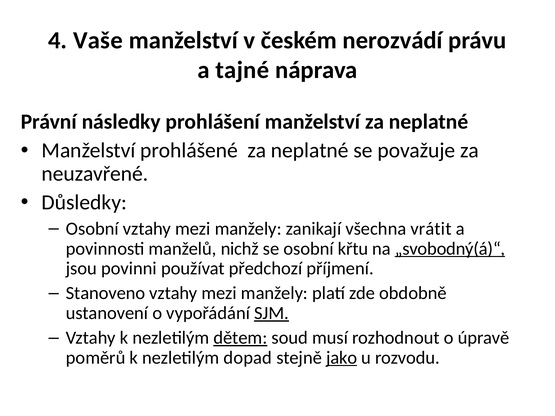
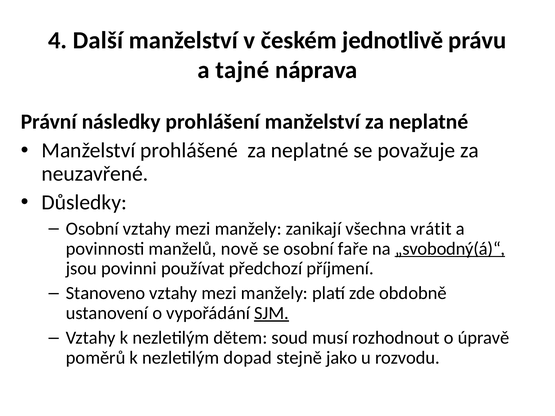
Vaše: Vaše -> Další (98, 40)
nerozvádí: nerozvádí -> jednotlivě (393, 40)
nichž: nichž -> nově (240, 249)
křtu: křtu -> faře (353, 249)
dětem underline: present -> none (240, 338)
jako underline: present -> none (342, 358)
